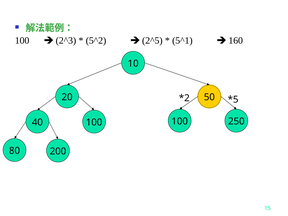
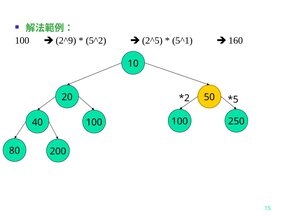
2^3: 2^3 -> 2^9 (66, 40)
